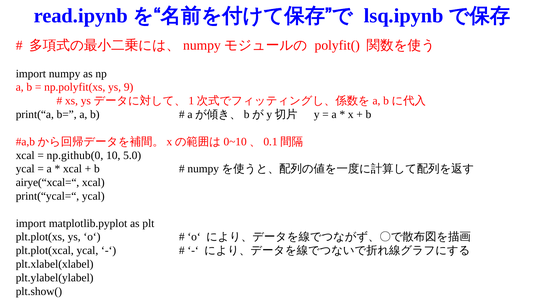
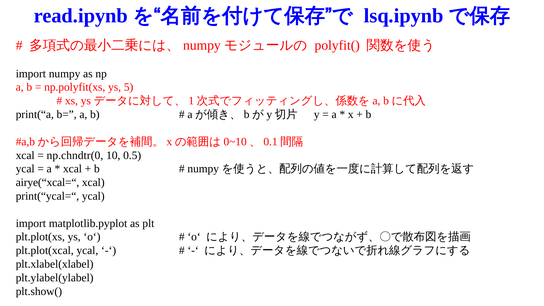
9: 9 -> 5 (129, 87)
np.github(0: np.github(0 -> np.chndtr(0 (75, 155)
5.0: 5.0 -> 0.5 (132, 155)
